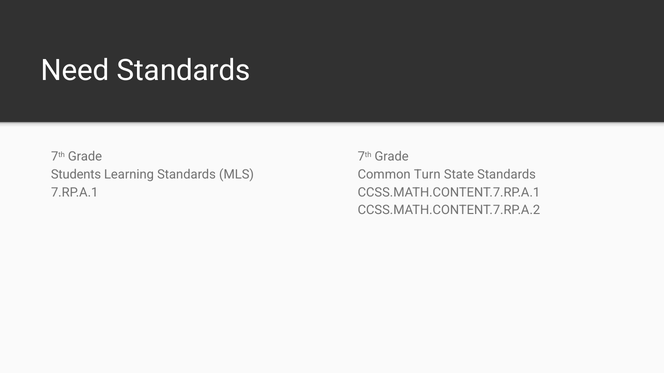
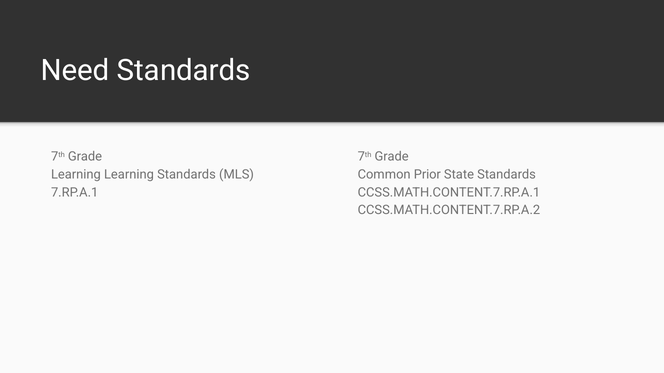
Students: Students -> Learning (76, 175)
Turn: Turn -> Prior (427, 175)
